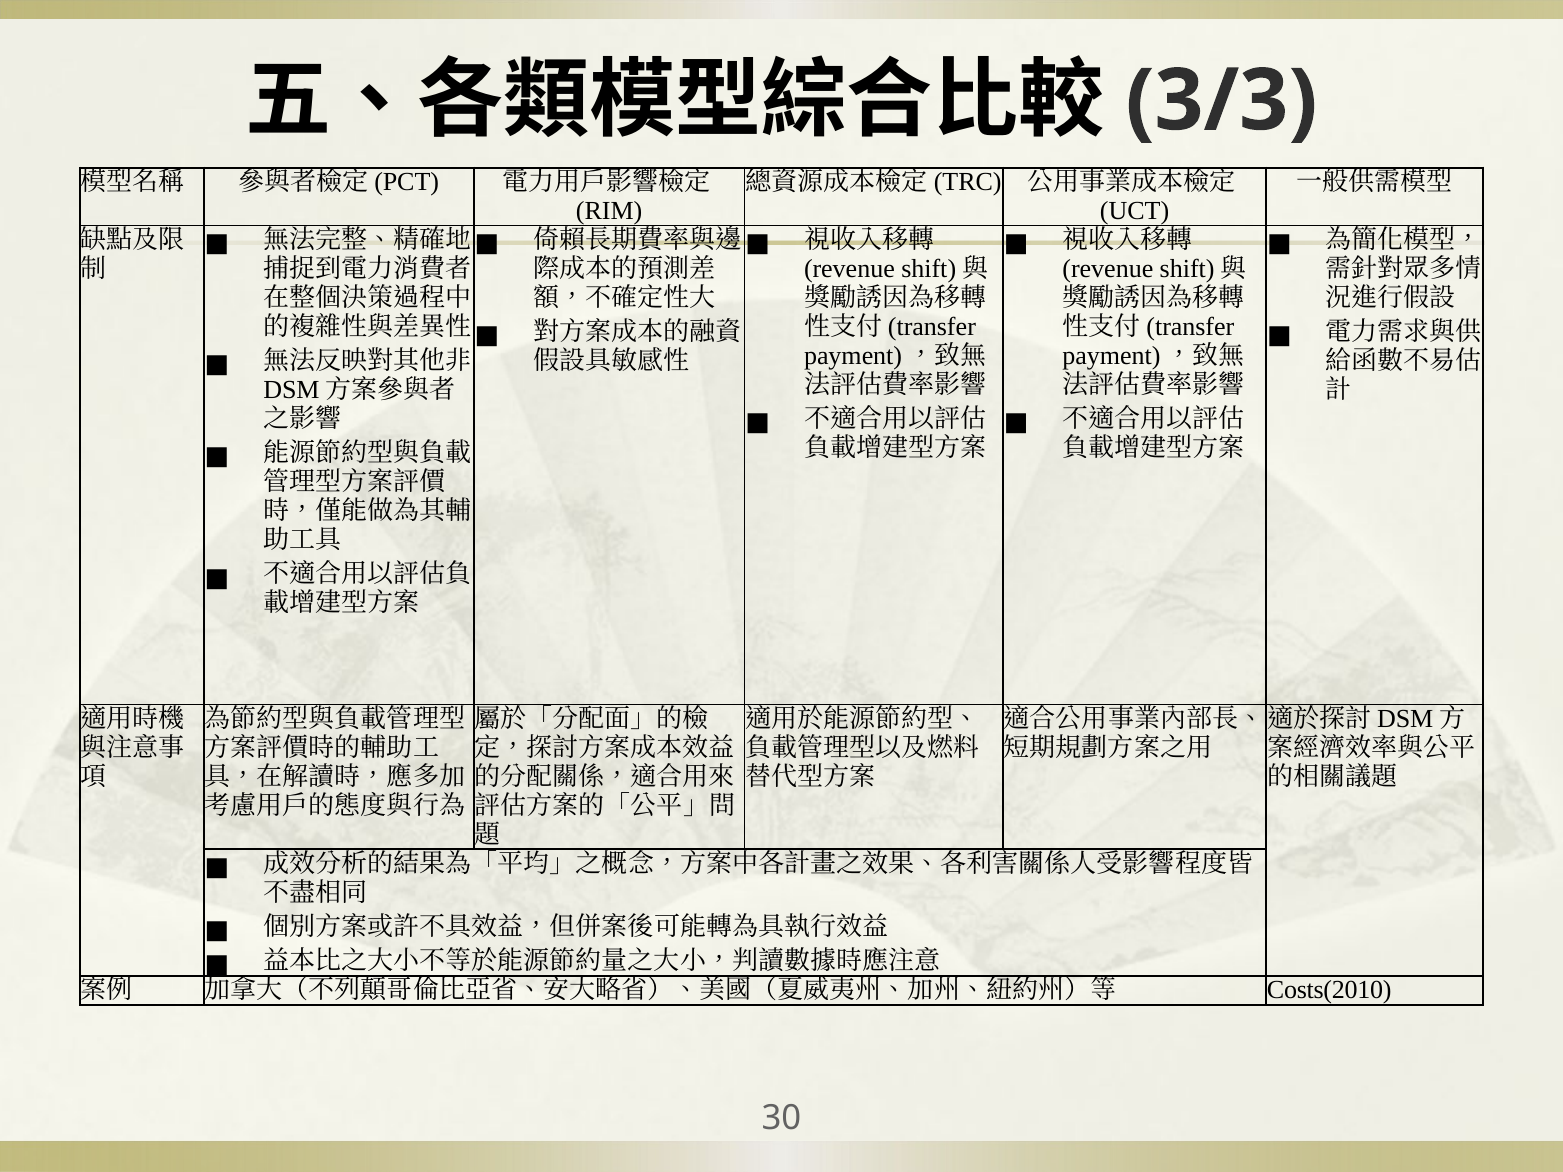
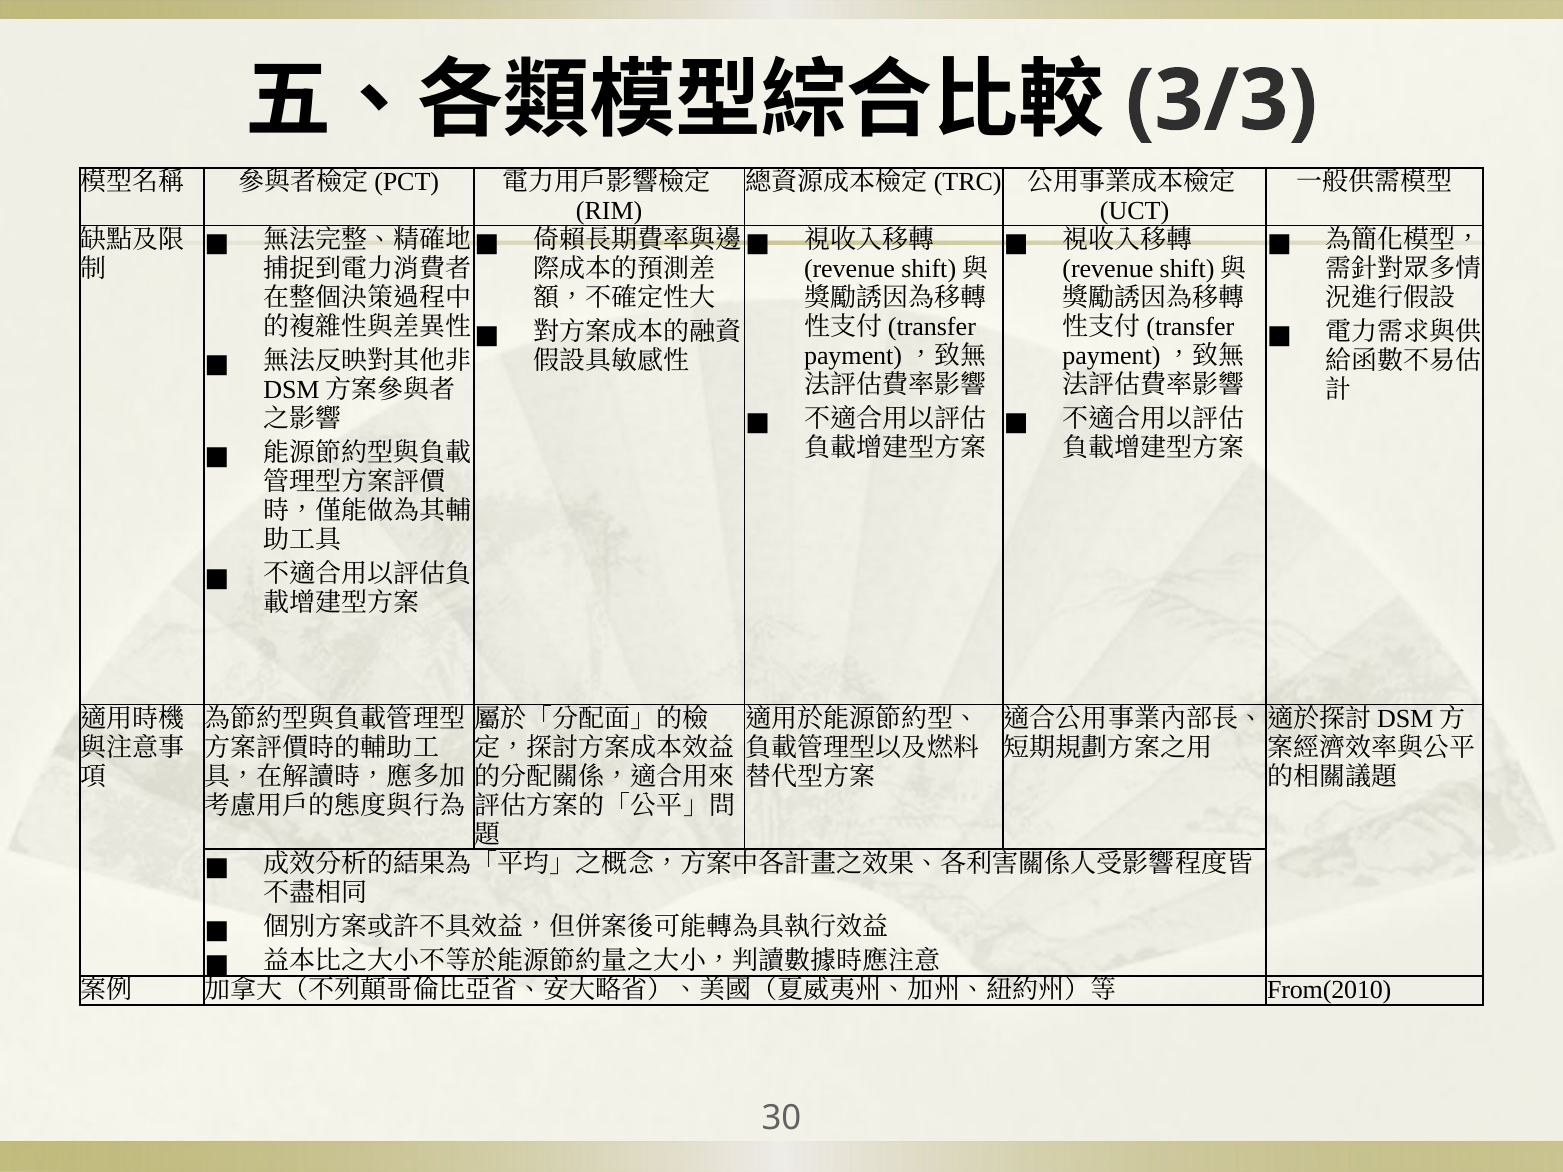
Costs(2010: Costs(2010 -> From(2010 (1329, 990)
